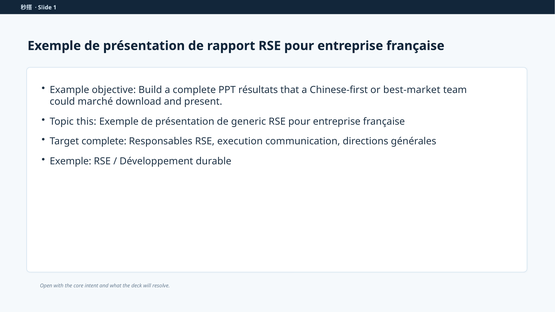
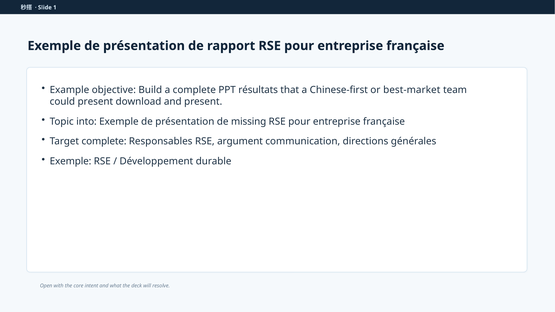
could marché: marché -> present (95, 102)
this: this -> into (86, 122)
generic: generic -> missing (249, 122)
execution: execution -> argument (240, 141)
